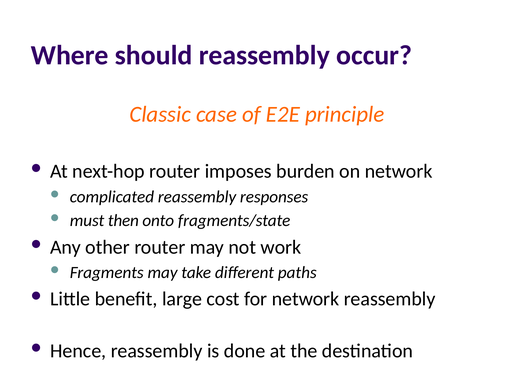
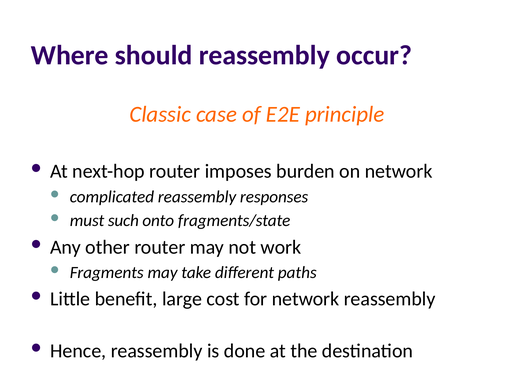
then: then -> such (123, 221)
